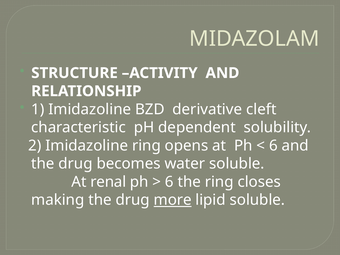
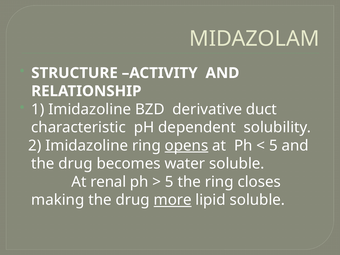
cleft: cleft -> duct (261, 109)
opens underline: none -> present (187, 146)
6: 6 -> 5 (273, 146)
6: 6 -> 5 (169, 182)
